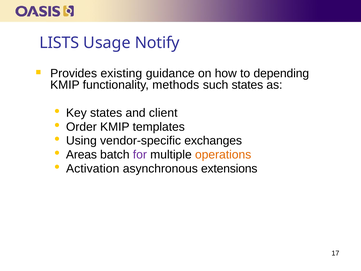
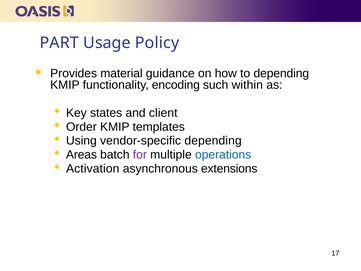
LISTS: LISTS -> PART (59, 43)
Notify: Notify -> Policy (157, 43)
existing: existing -> material (121, 73)
methods: methods -> encoding (176, 85)
such states: states -> within (247, 85)
vendor-specific exchanges: exchanges -> depending (213, 141)
operations colour: orange -> blue (223, 155)
